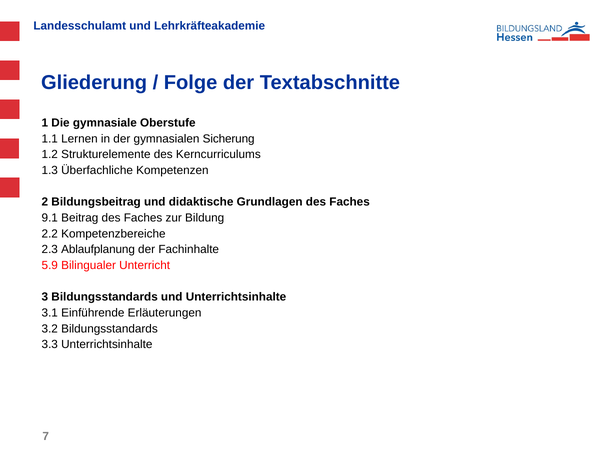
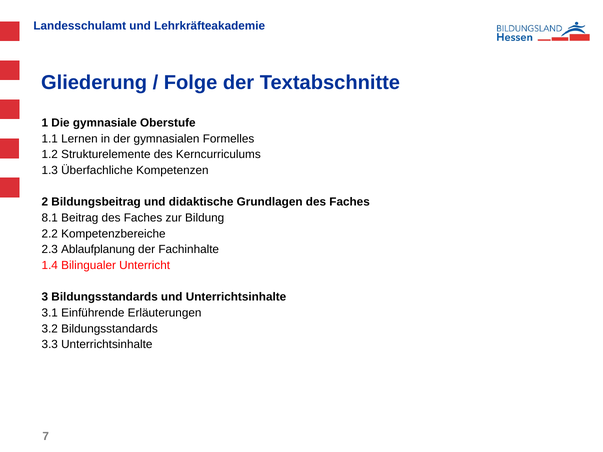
Sicherung: Sicherung -> Formelles (229, 139)
9.1: 9.1 -> 8.1 (50, 218)
5.9: 5.9 -> 1.4 (50, 266)
